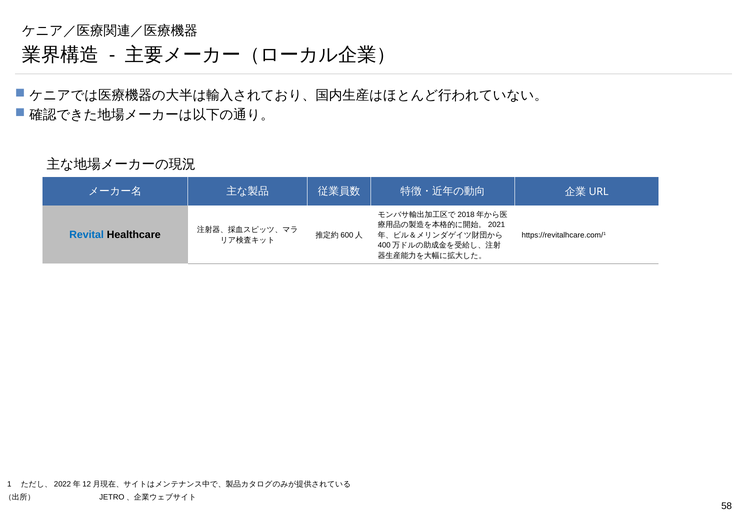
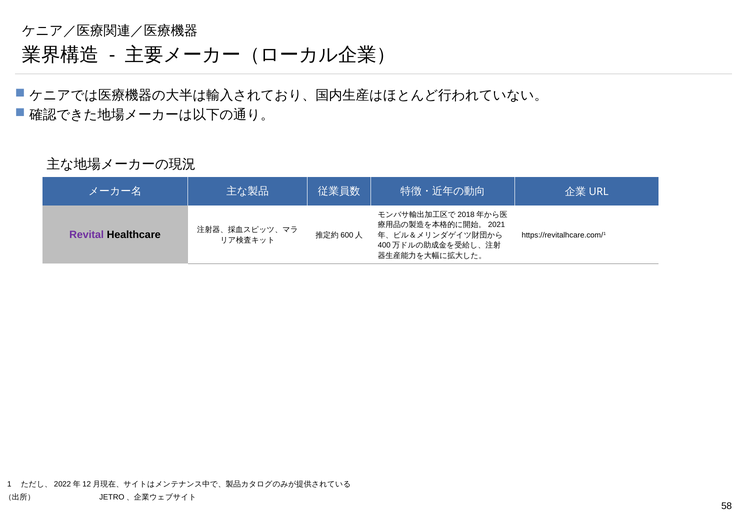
Revital colour: blue -> purple (87, 235)
